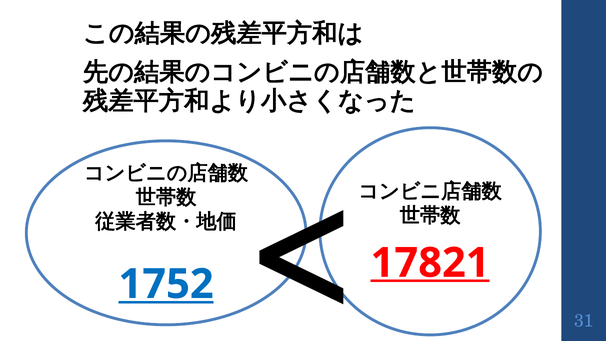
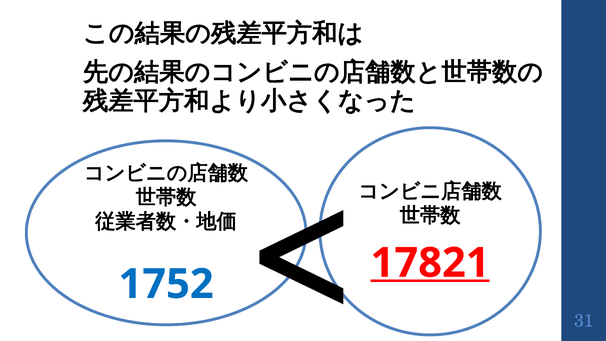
1752 underline: present -> none (166, 284)
